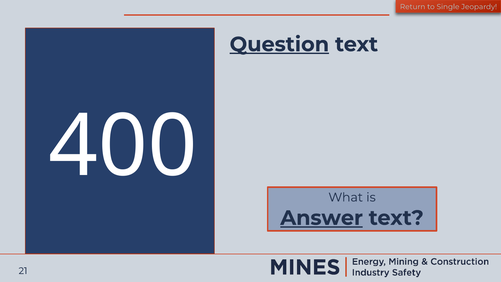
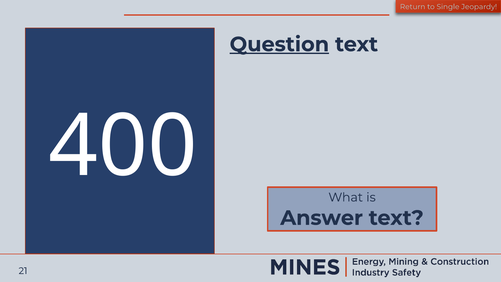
Answer underline: present -> none (322, 218)
